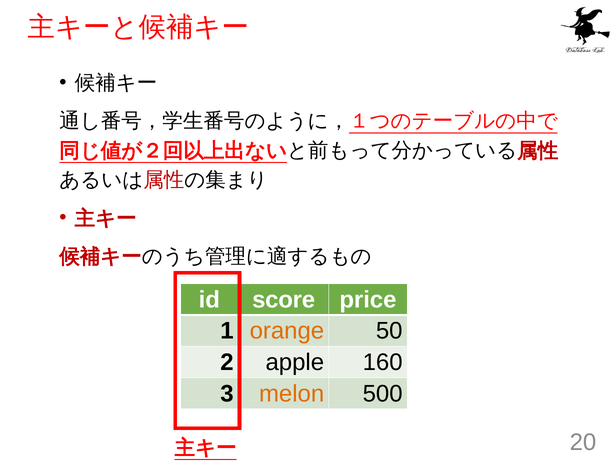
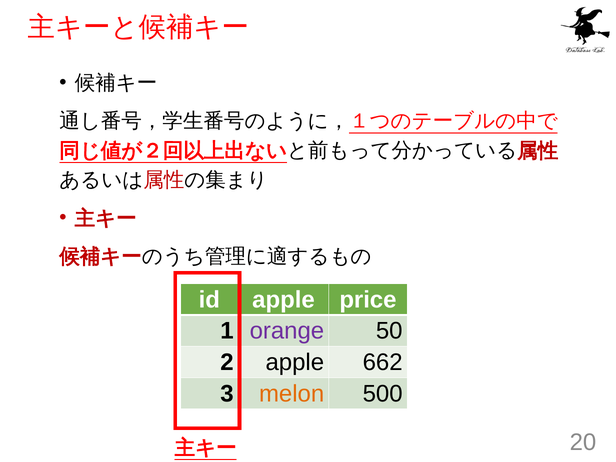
id score: score -> apple (283, 300)
orange colour: orange -> purple (287, 331)
160: 160 -> 662 (383, 362)
